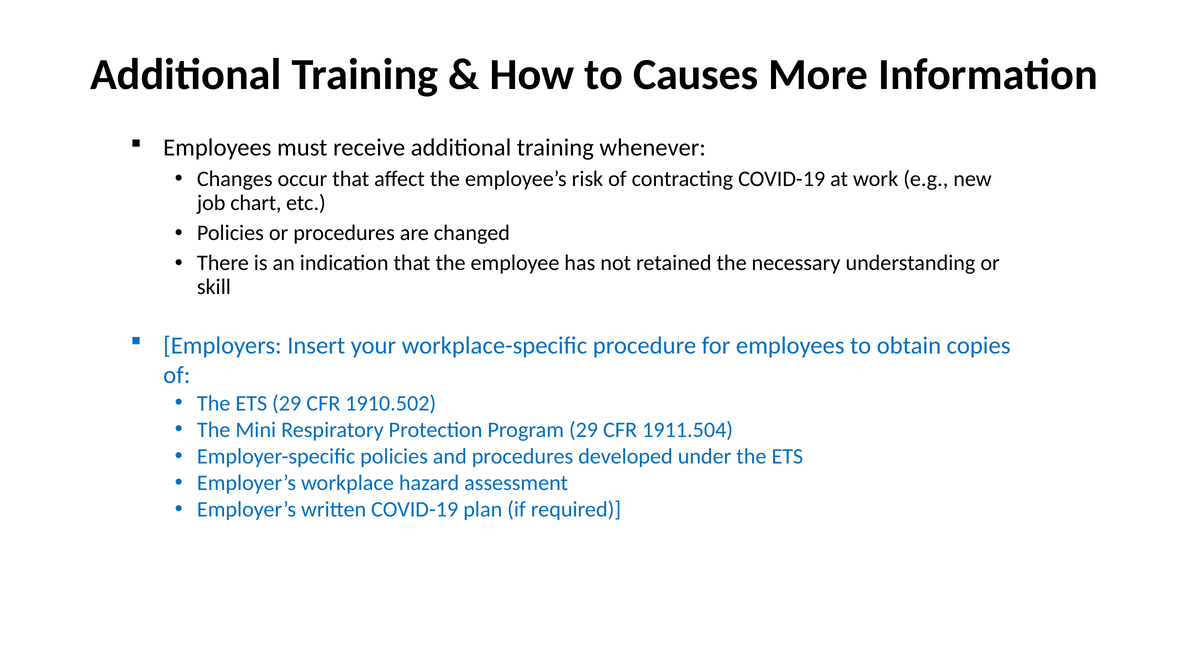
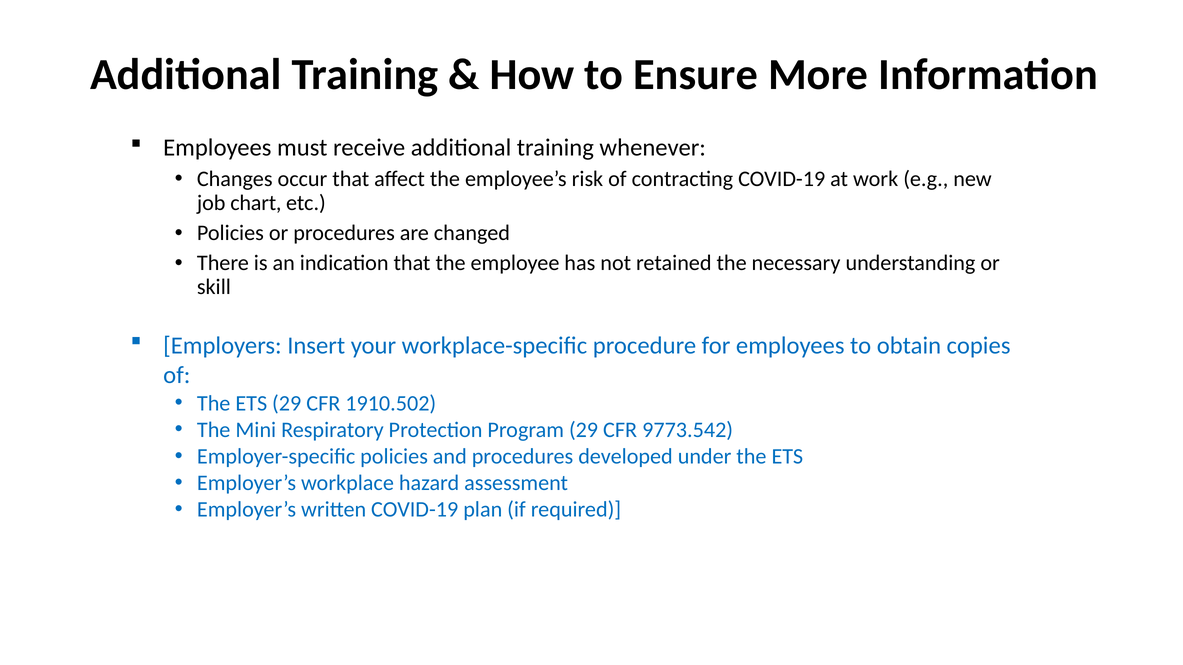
Causes: Causes -> Ensure (696, 75)
1911.504: 1911.504 -> 9773.542 (688, 430)
